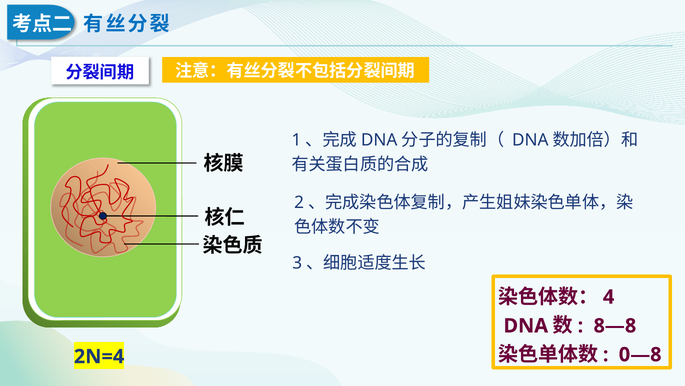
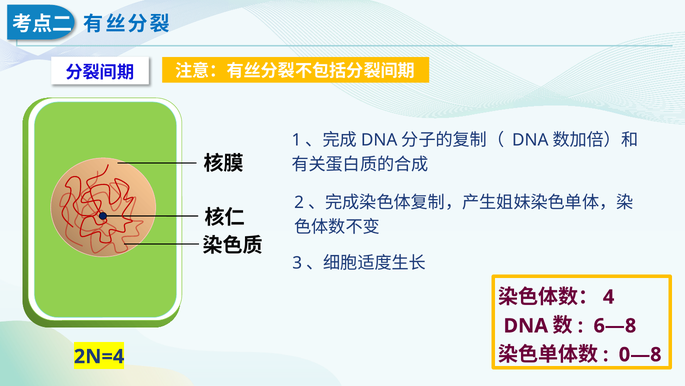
8—8: 8—8 -> 6—8 (615, 325)
